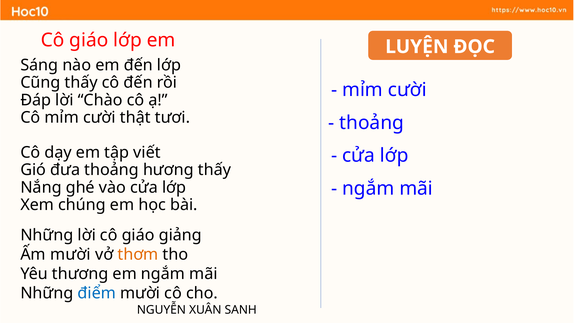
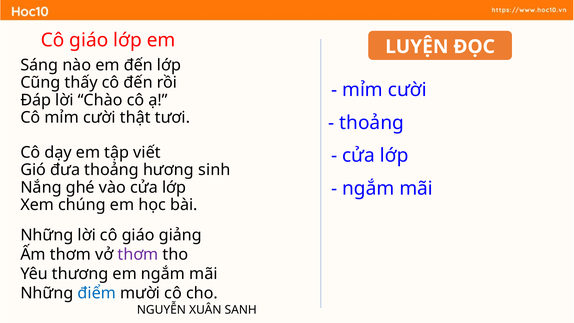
hương thấy: thấy -> sinh (214, 170)
Ấm mười: mười -> thơm (70, 254)
thơm colour: orange -> purple (138, 254)
